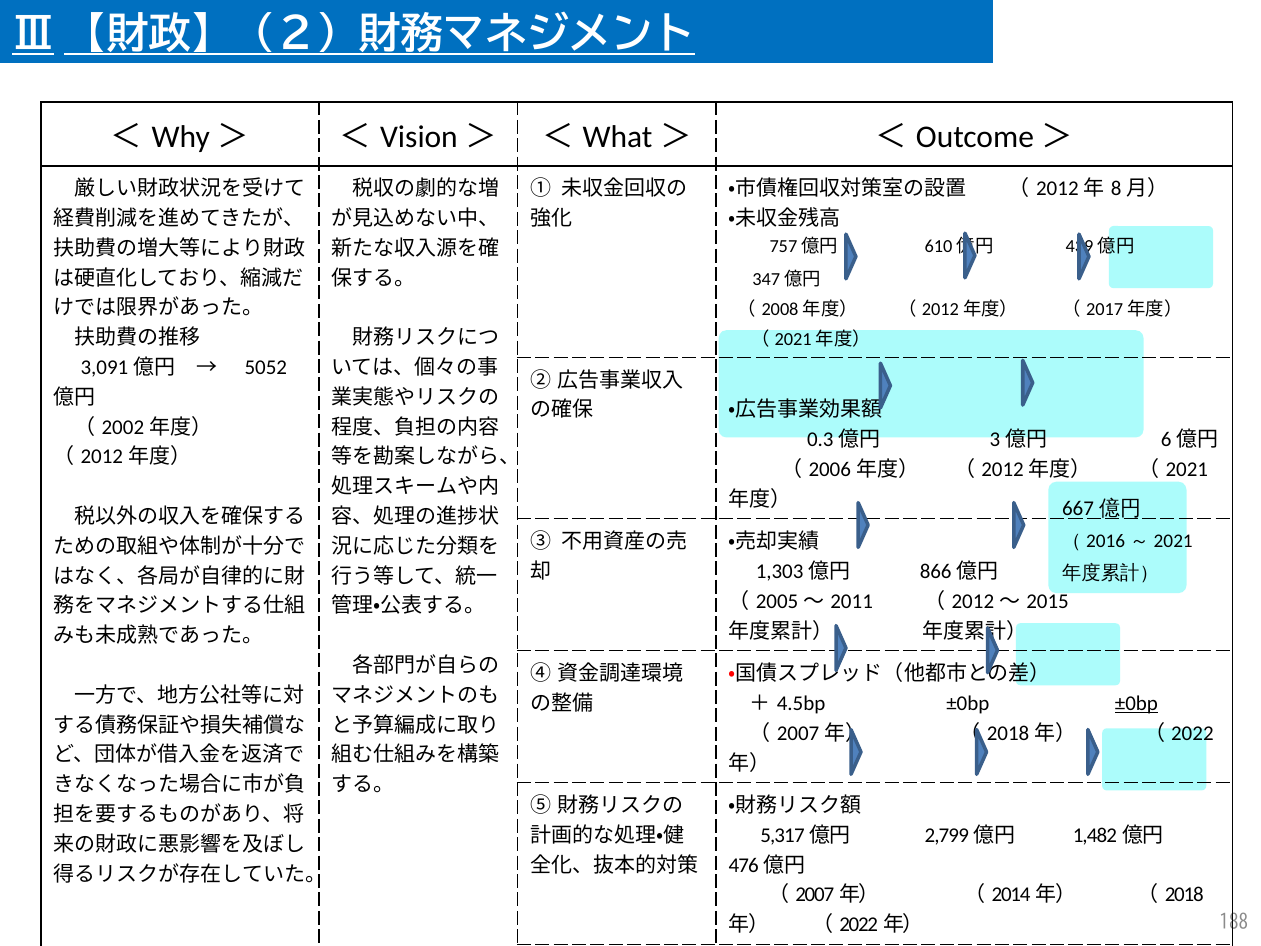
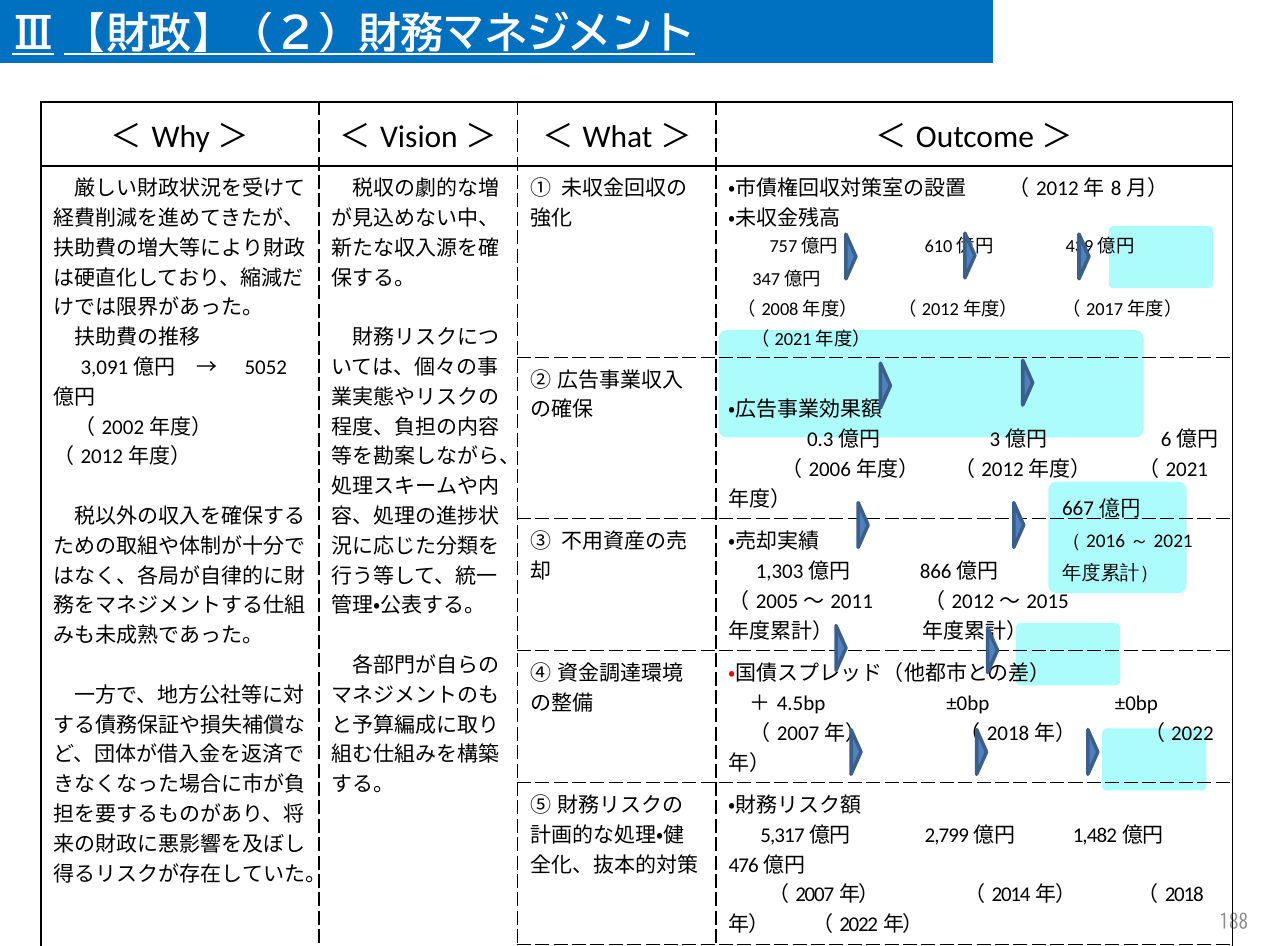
±0bp underline: present -> none (1136, 703)
